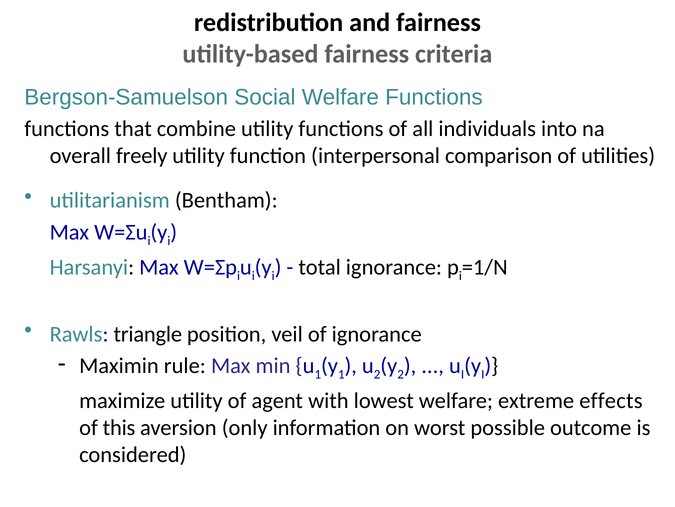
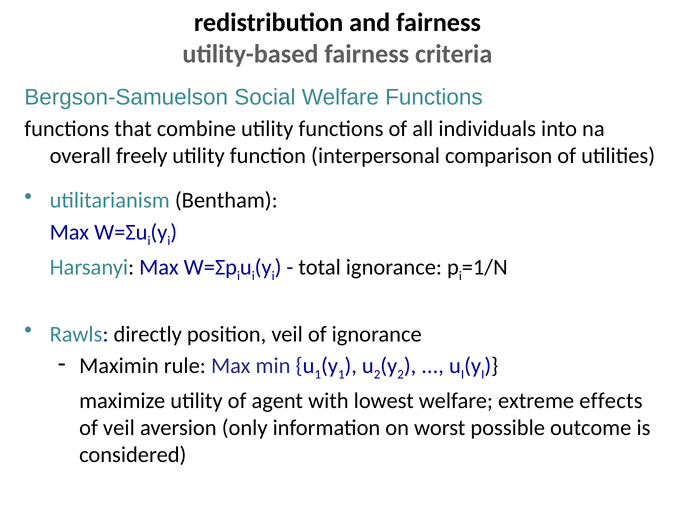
triangle: triangle -> directly (148, 334)
of this: this -> veil (119, 427)
